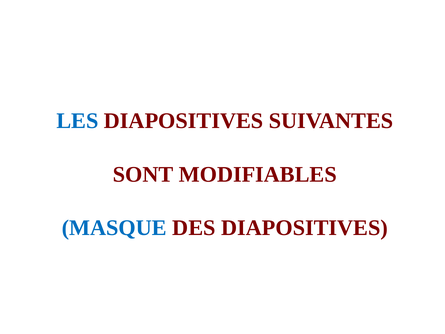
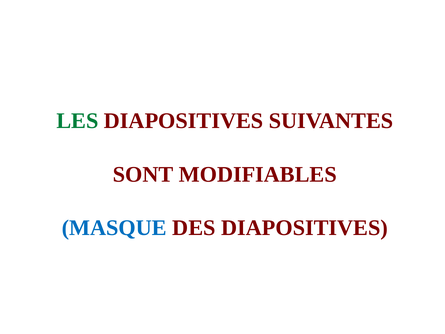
LES colour: blue -> green (77, 121)
